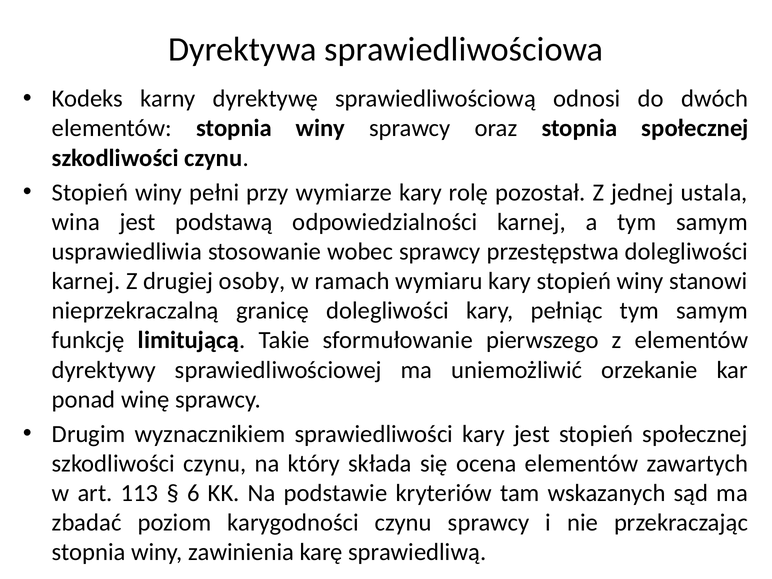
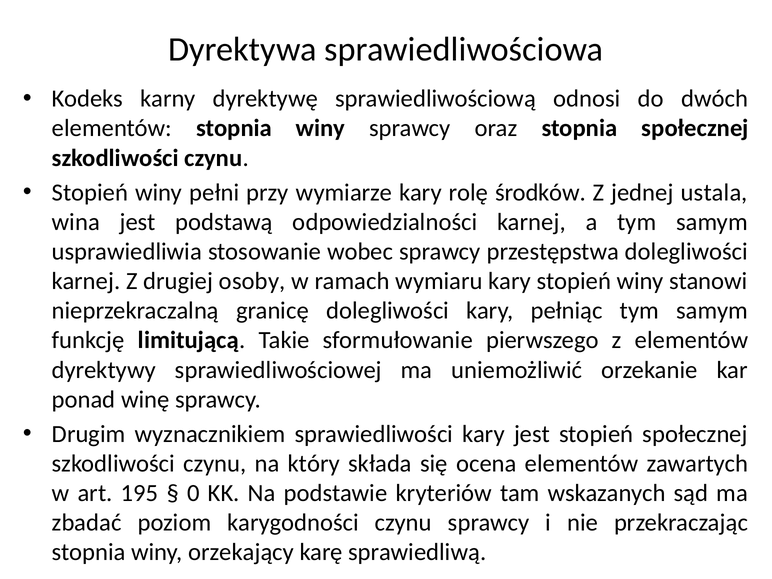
pozostał: pozostał -> środków (540, 192)
113: 113 -> 195 (140, 493)
6: 6 -> 0 (193, 493)
zawinienia: zawinienia -> orzekający (241, 552)
